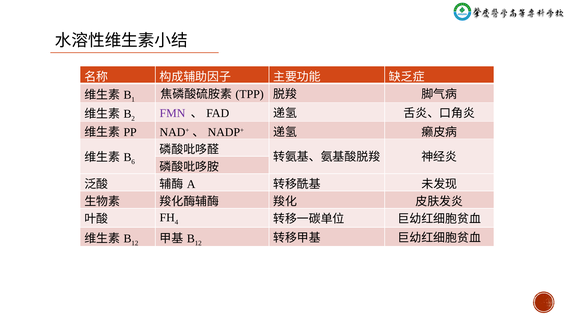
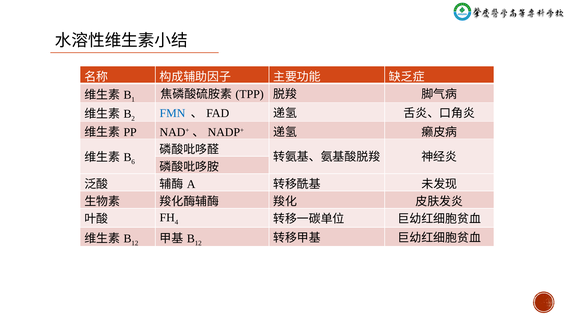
FMN colour: purple -> blue (172, 113)
